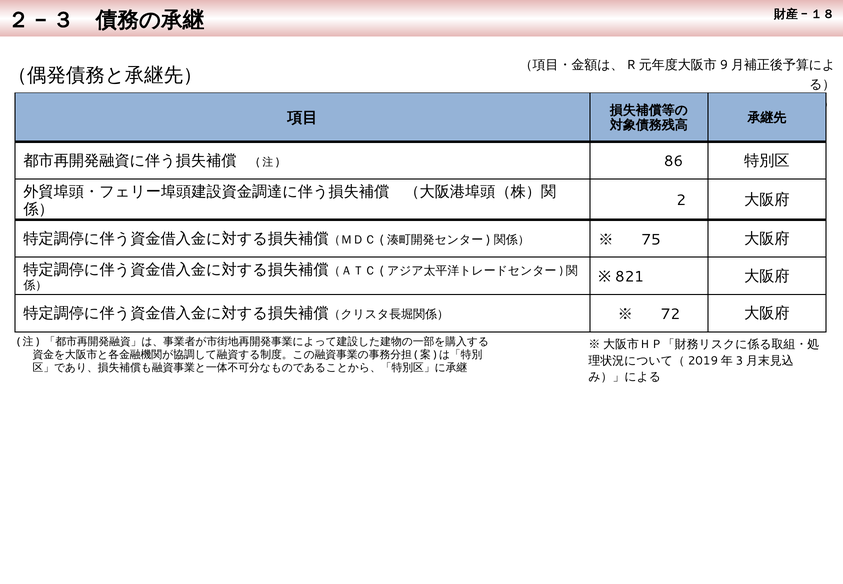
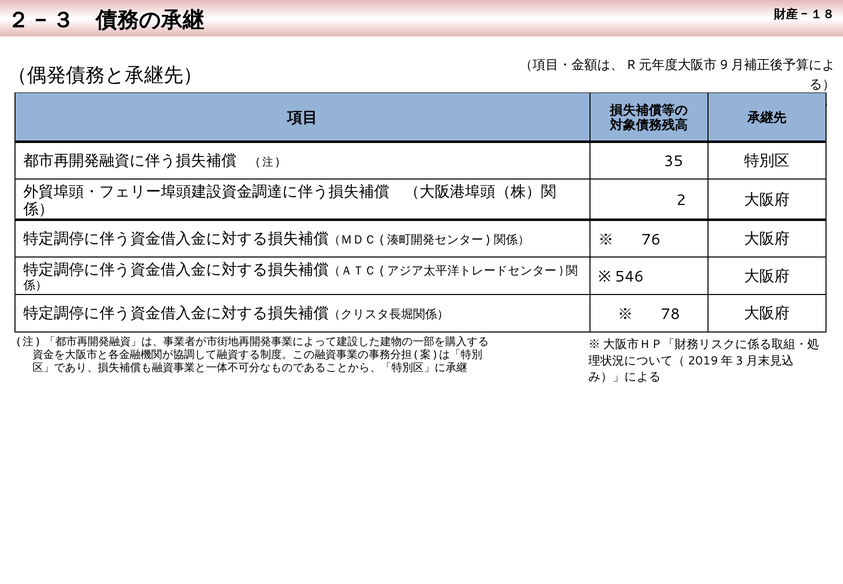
86: 86 -> 35 (674, 161)
75: 75 -> 76 (651, 240)
821: 821 -> 546 (629, 276)
72: 72 -> 78 (670, 314)
